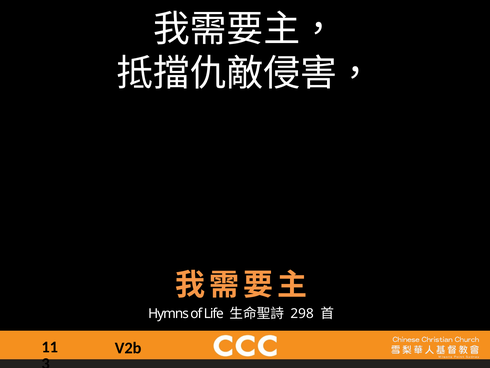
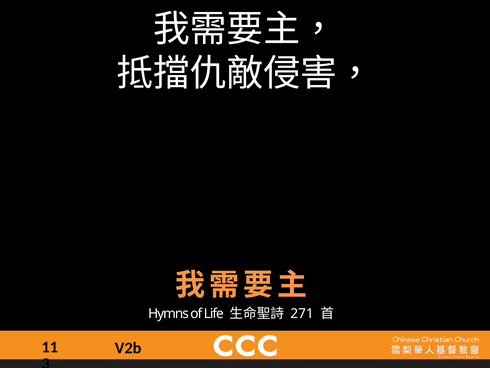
298: 298 -> 271 (302, 313)
